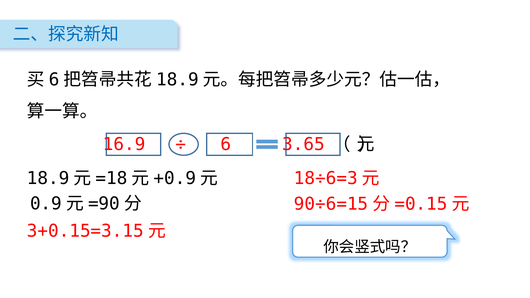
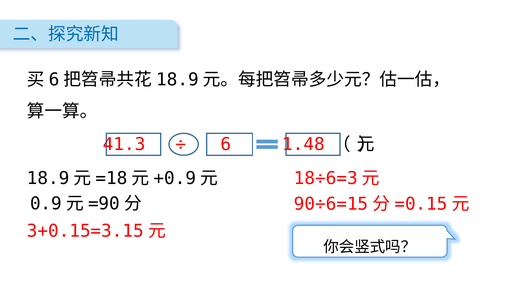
16.9: 16.9 -> 41.3 (124, 144)
3.65: 3.65 -> 1.48 (304, 144)
